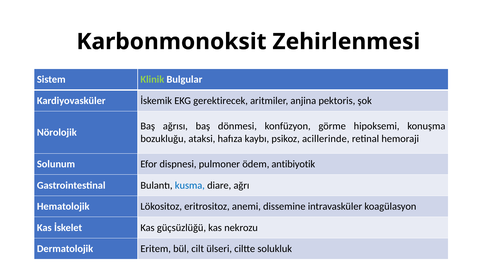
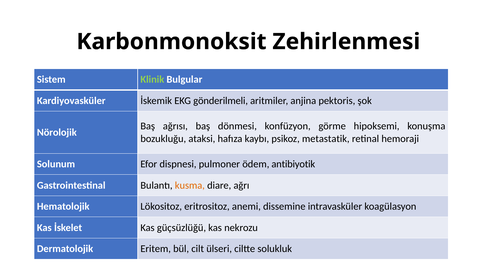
gerektirecek: gerektirecek -> gönderilmeli (221, 101)
acillerinde: acillerinde -> metastatik (326, 139)
kusma colour: blue -> orange (190, 186)
